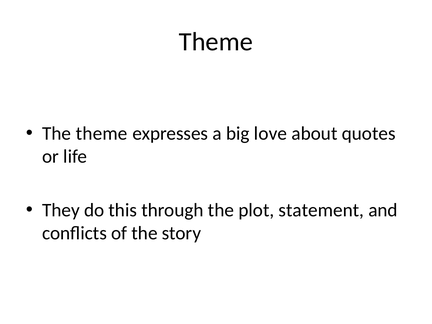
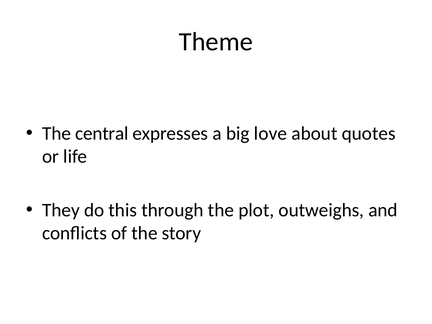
The theme: theme -> central (102, 133)
statement: statement -> outweighs (321, 210)
